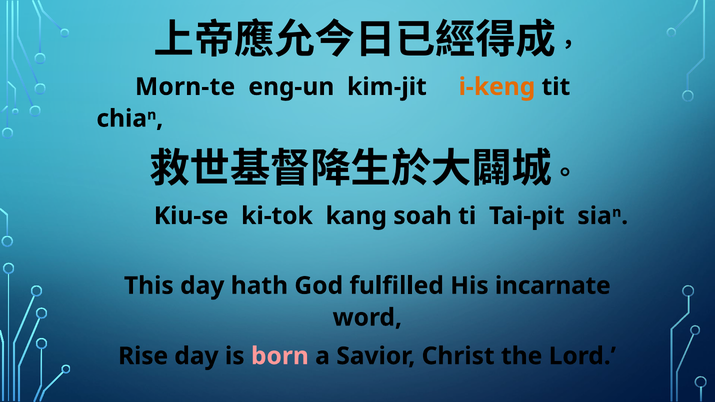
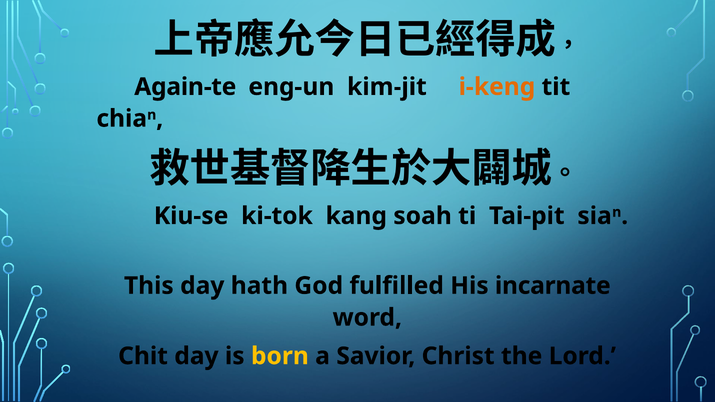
Morn-te: Morn-te -> Again-te (185, 87)
Rise: Rise -> Chit (143, 356)
born colour: pink -> yellow (280, 356)
